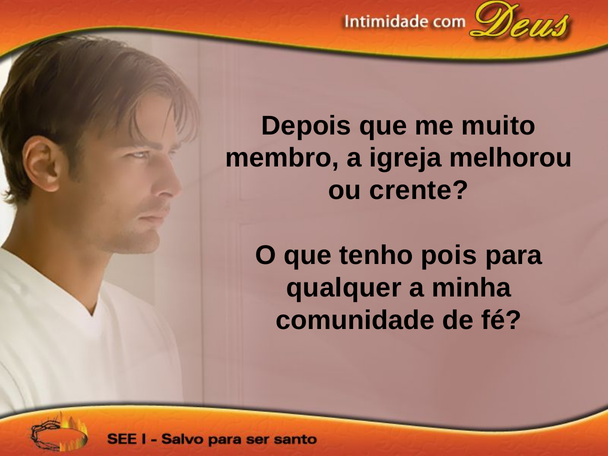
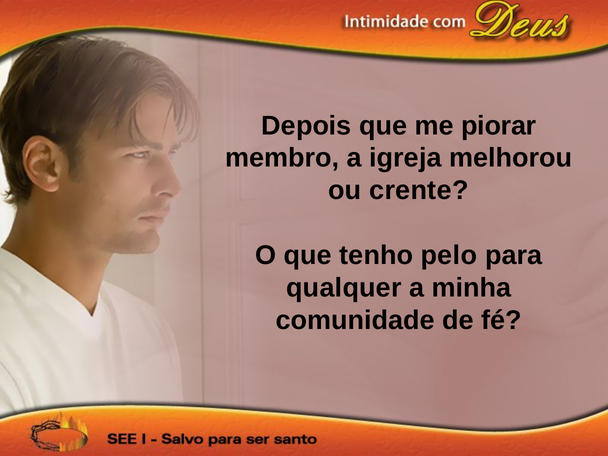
muito: muito -> piorar (499, 126)
pois: pois -> pelo (449, 255)
